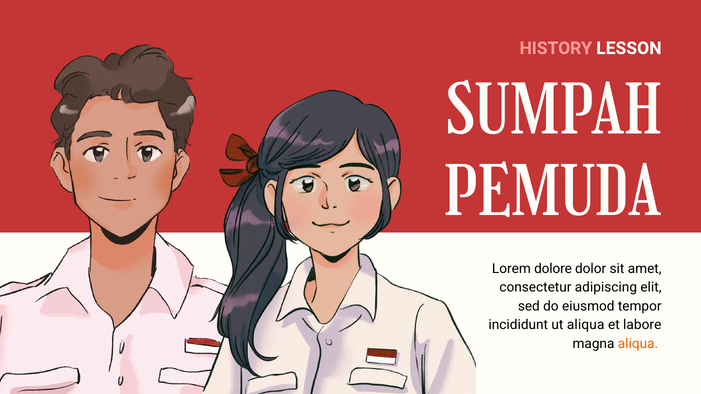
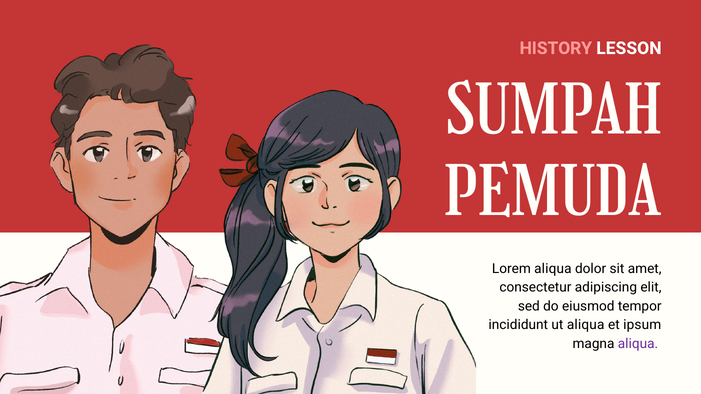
Lorem dolore: dolore -> aliqua (553, 269)
labore: labore -> ipsum (642, 325)
aliqua colour: orange -> purple (638, 344)
